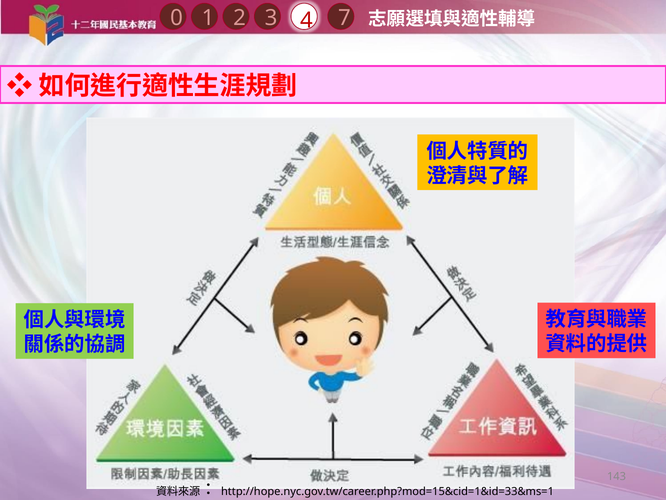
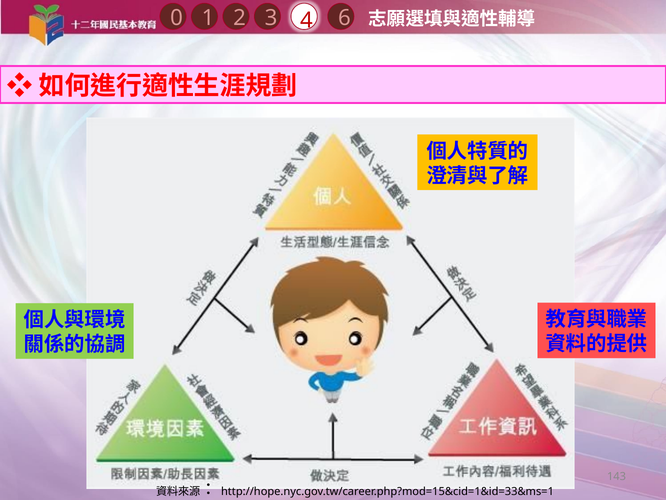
7: 7 -> 6 (344, 18)
